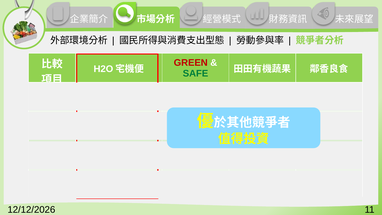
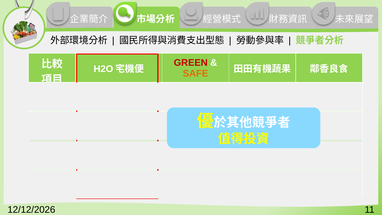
SAFE colour: green -> orange (195, 73)
